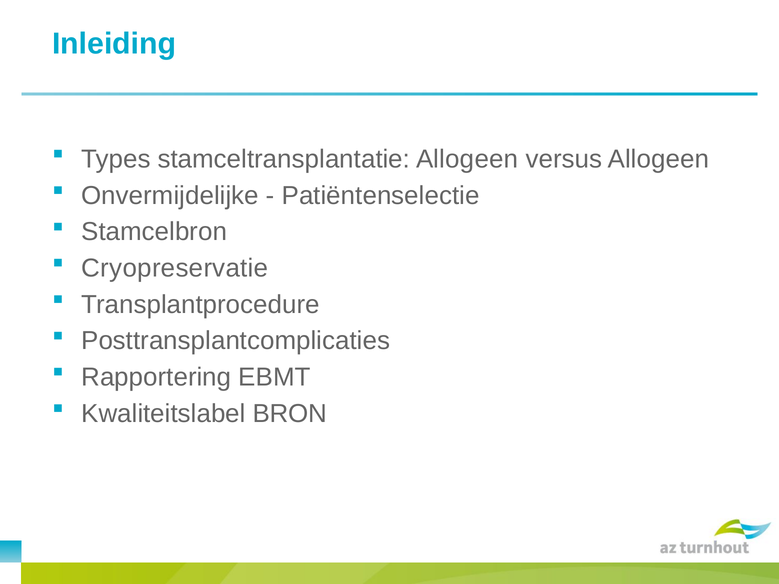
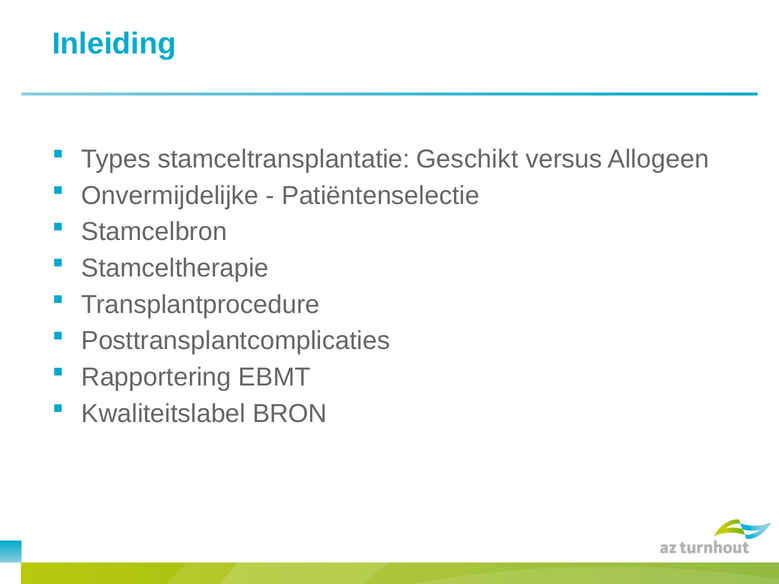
stamceltransplantatie Allogeen: Allogeen -> Geschikt (467, 159)
Cryopreservatie: Cryopreservatie -> Stamceltherapie (175, 268)
